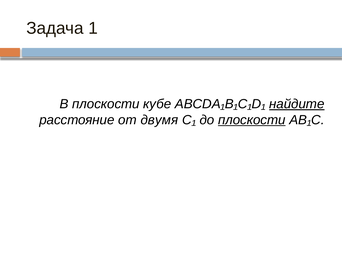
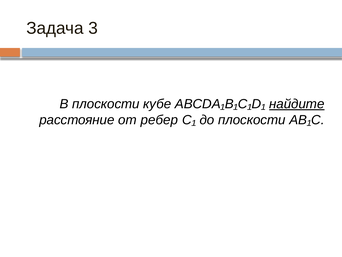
1: 1 -> 3 (93, 28)
двумя: двумя -> ребер (159, 120)
плоскости underline: present -> none (252, 120)
